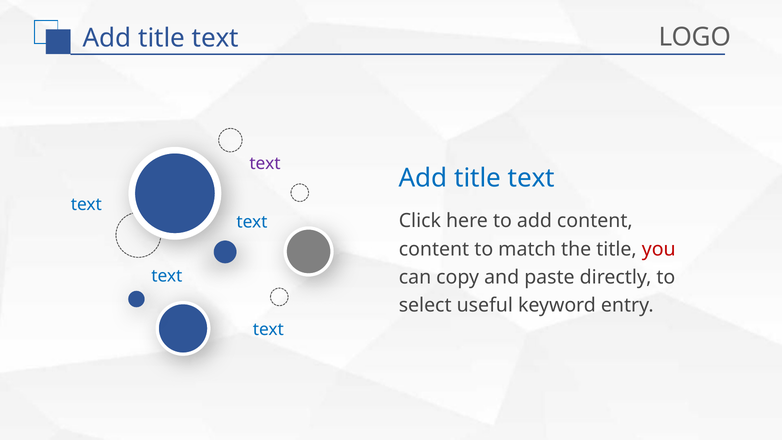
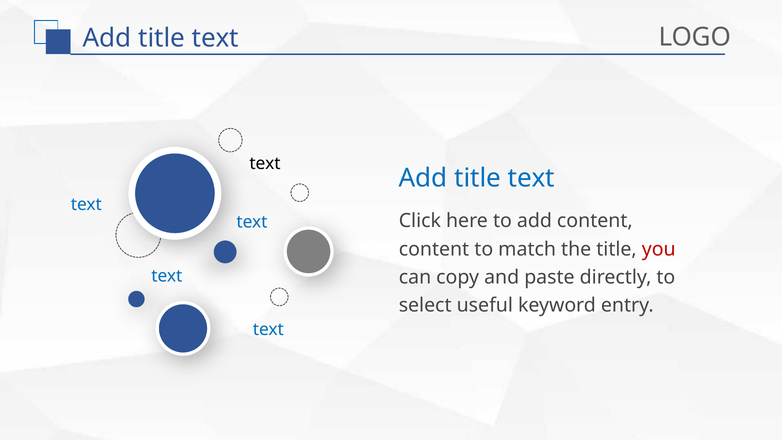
text colour: purple -> black (265, 163)
